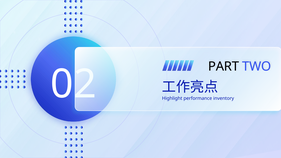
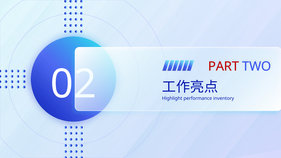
PART colour: black -> red (224, 67)
